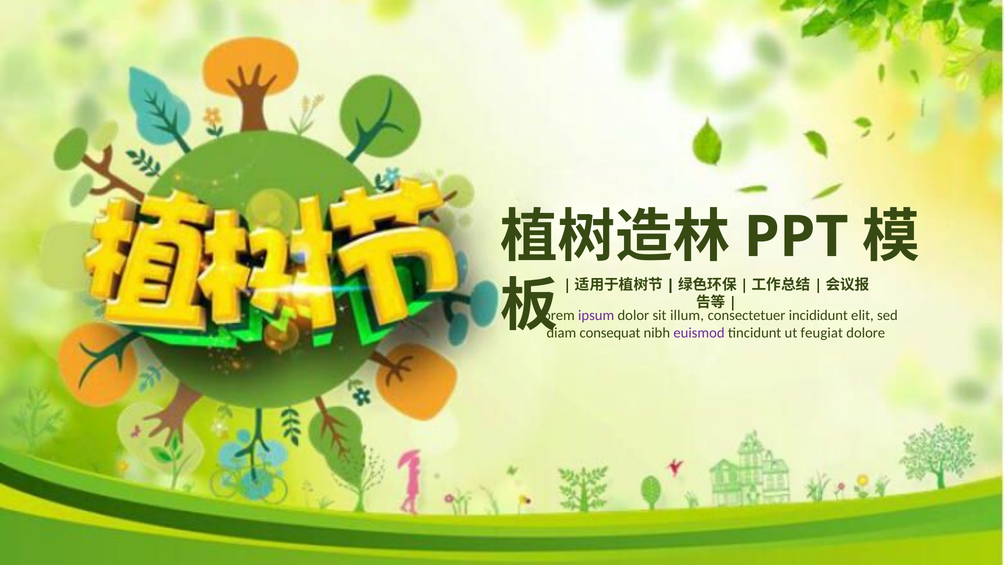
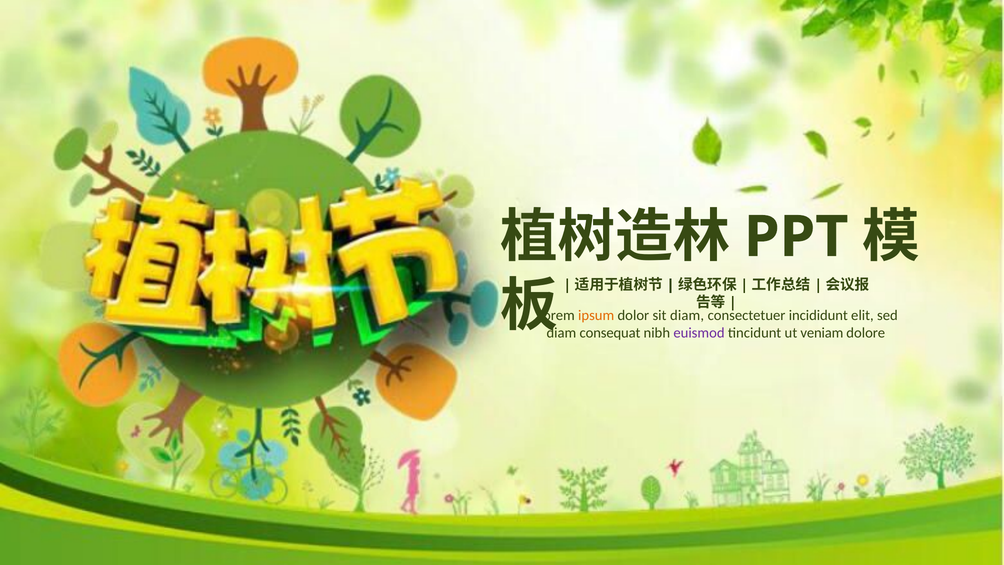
ipsum colour: purple -> orange (596, 315)
sit illum: illum -> diam (687, 315)
feugiat: feugiat -> veniam (822, 333)
